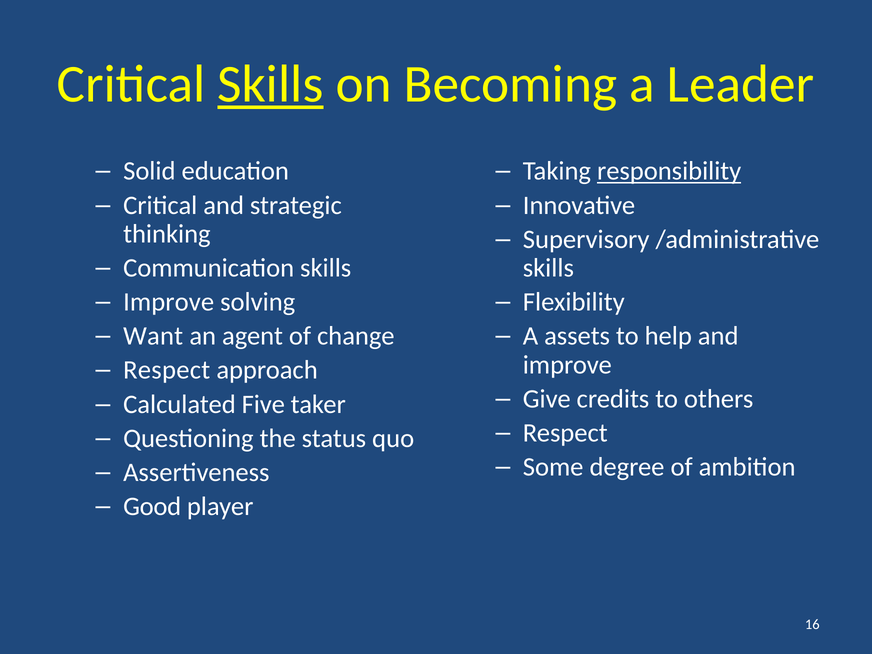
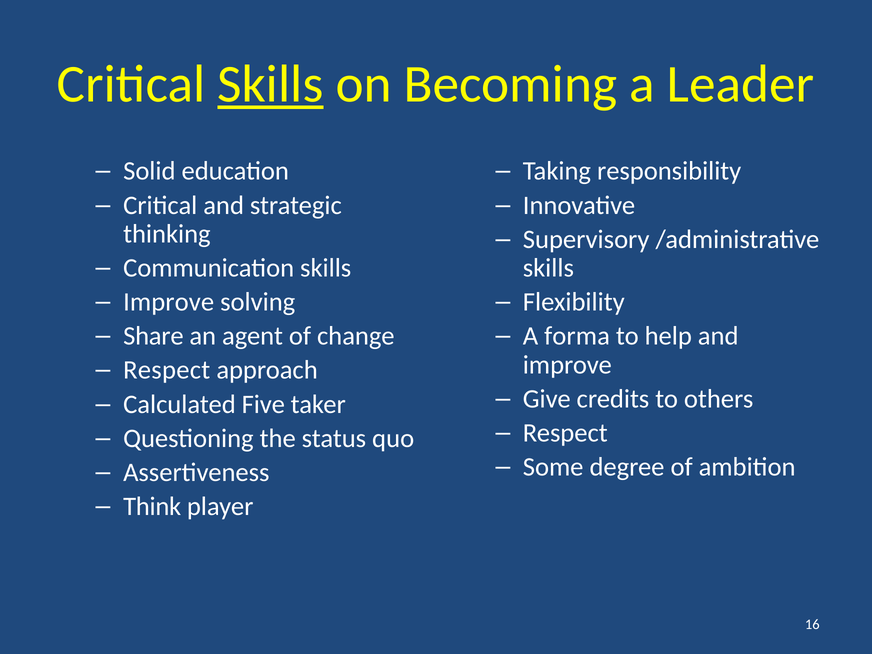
responsibility underline: present -> none (669, 171)
Want: Want -> Share (153, 336)
assets: assets -> forma (577, 336)
Good: Good -> Think (152, 506)
